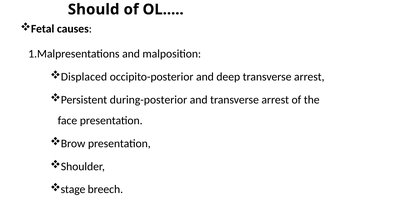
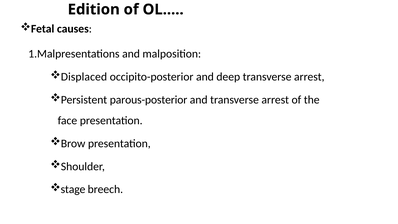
Should: Should -> Edition (94, 9)
during-posterior: during-posterior -> parous-posterior (149, 100)
